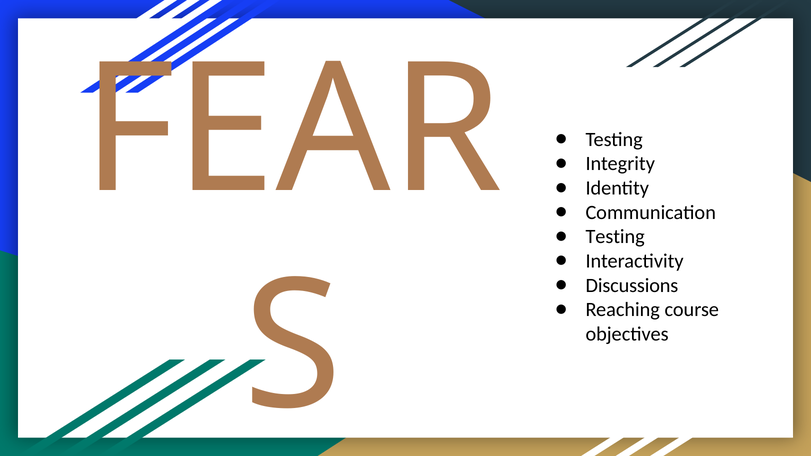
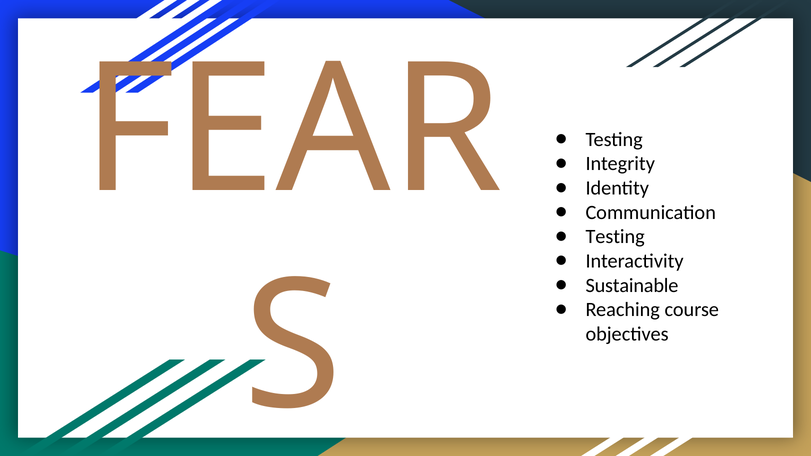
Discussions: Discussions -> Sustainable (632, 285)
